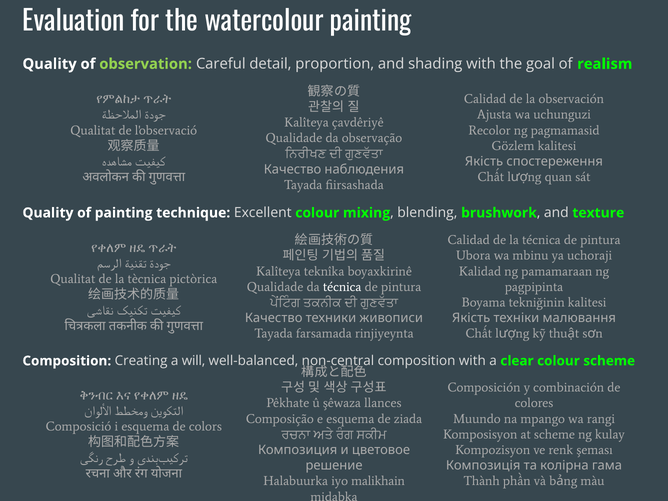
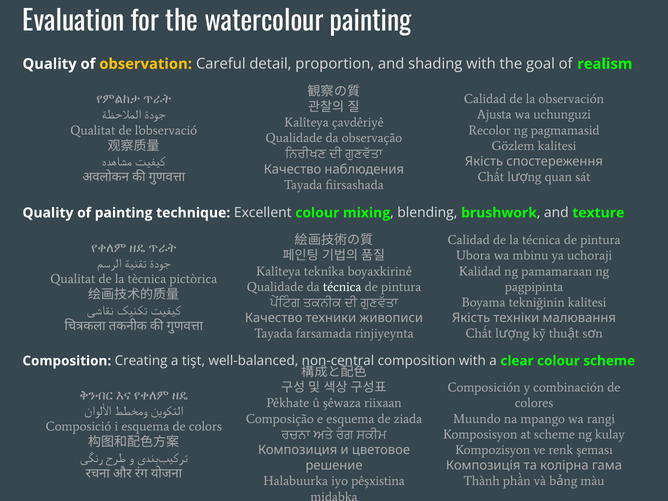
observation colour: light green -> yellow (146, 64)
will: will -> tişt (193, 361)
llances: llances -> riixaan (383, 403)
malikhain: malikhain -> pêşxistina (378, 481)
